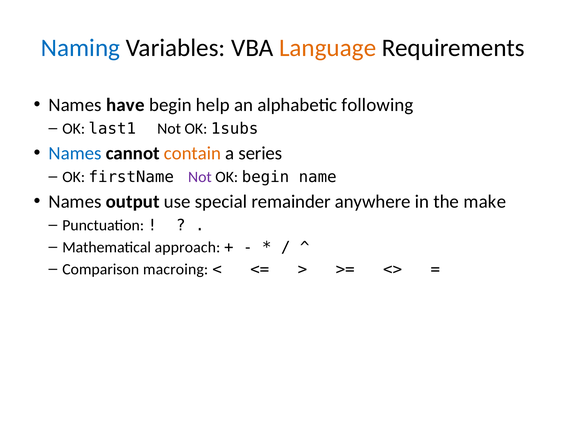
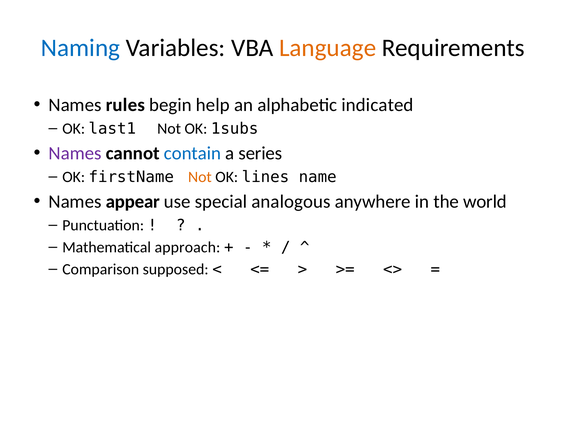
have: have -> rules (125, 105)
following: following -> indicated (377, 105)
Names colour: blue -> purple (75, 154)
contain colour: orange -> blue (192, 154)
Not colour: purple -> orange (200, 177)
OK begin: begin -> lines (265, 177)
output: output -> appear (133, 202)
remainder: remainder -> analogous (291, 202)
make: make -> world (485, 202)
macroing: macroing -> supposed (176, 270)
